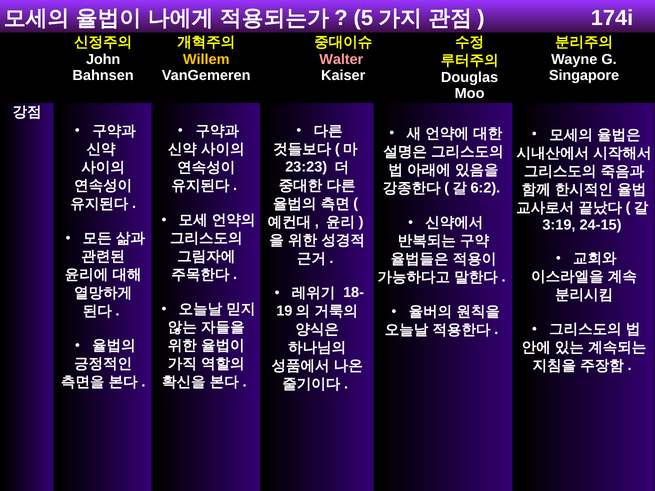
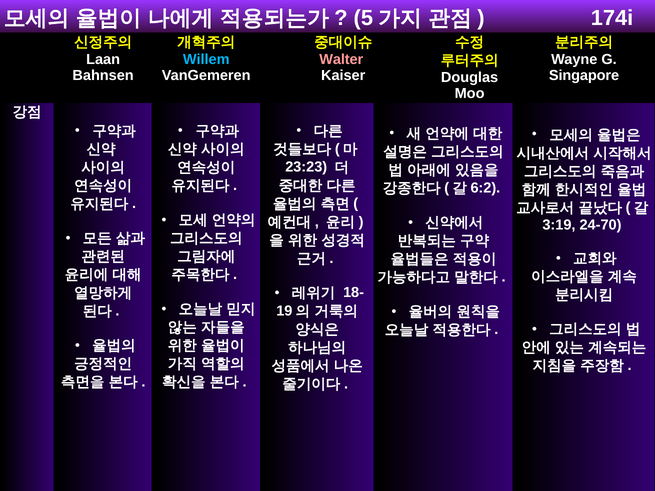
John: John -> Laan (103, 59)
Willem colour: yellow -> light blue (206, 59)
24-15: 24-15 -> 24-70 (601, 225)
